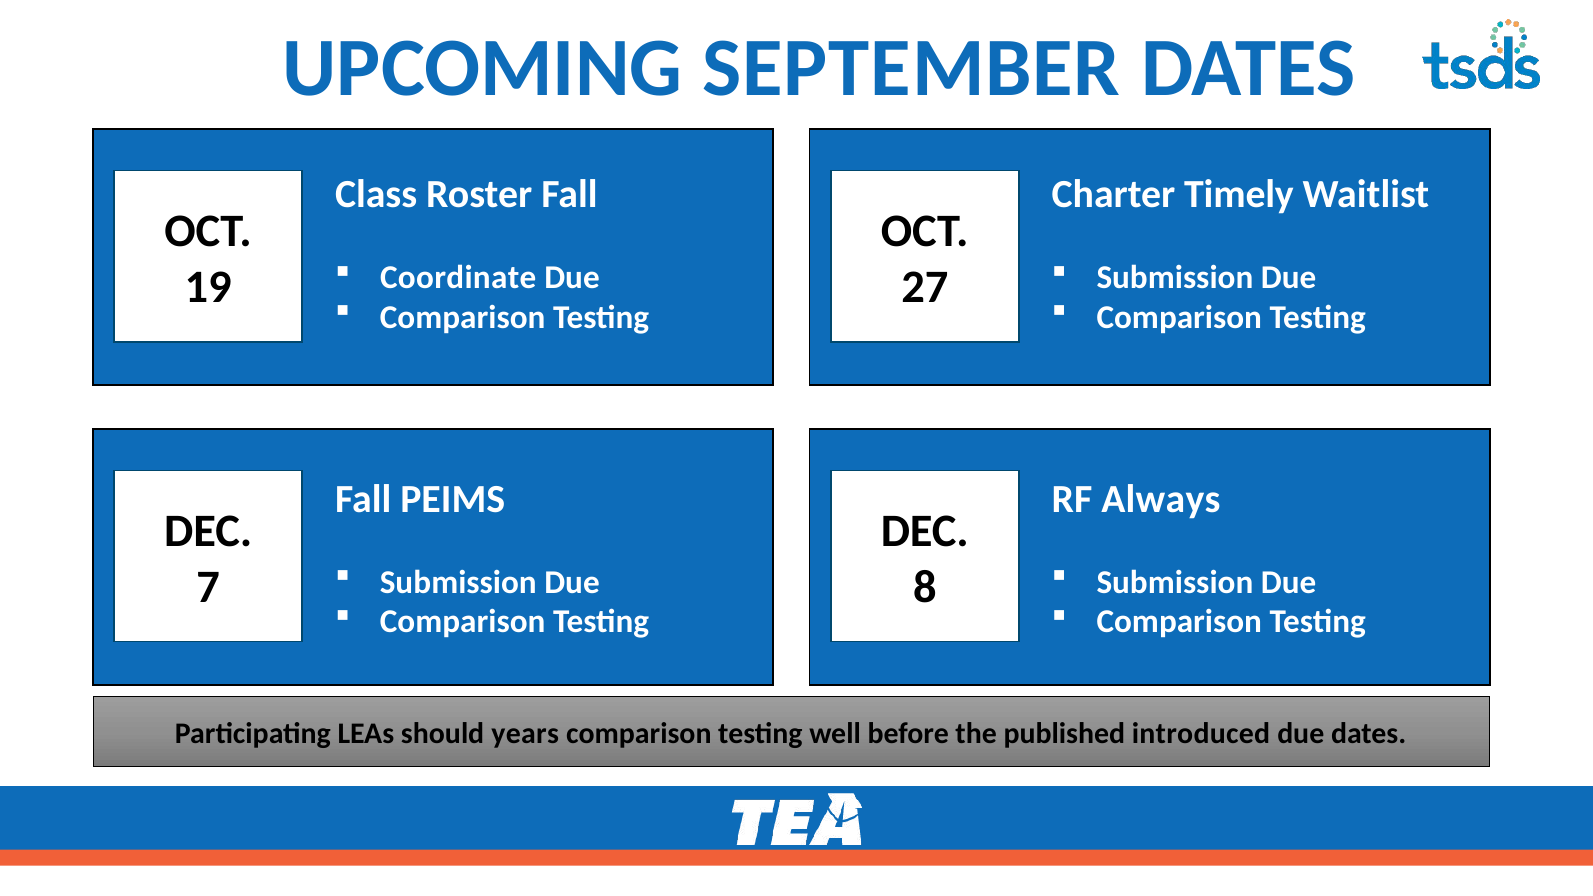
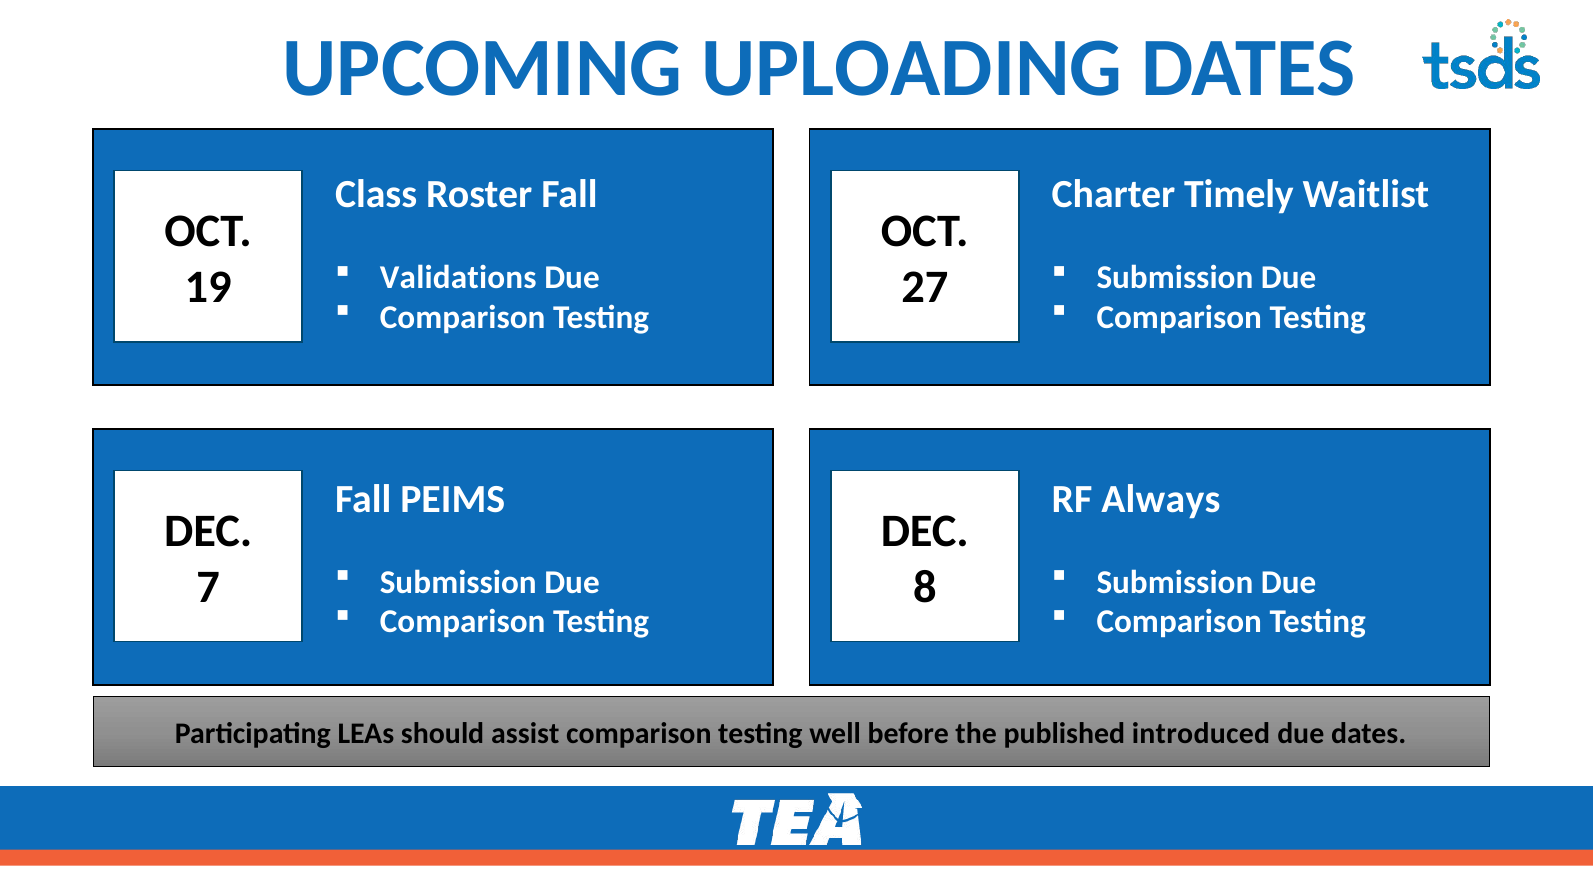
SEPTEMBER: SEPTEMBER -> UPLOADING (912, 69)
Coordinate: Coordinate -> Validations (458, 277)
years: years -> assist (525, 734)
